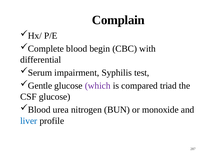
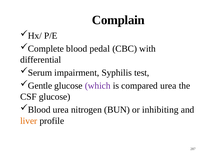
begin: begin -> pedal (100, 49)
compared triad: triad -> urea (168, 86)
monoxide: monoxide -> inhibiting (160, 110)
liver colour: blue -> orange (29, 121)
